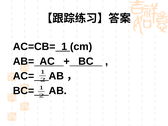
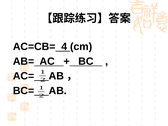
AC=CB= 1: 1 -> 4 (64, 47)
